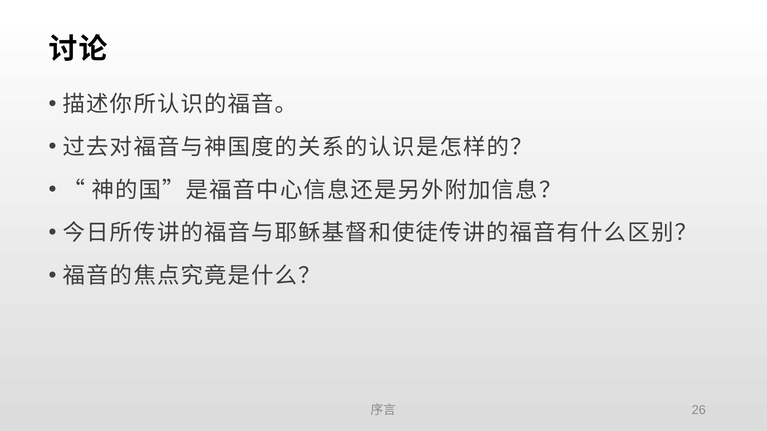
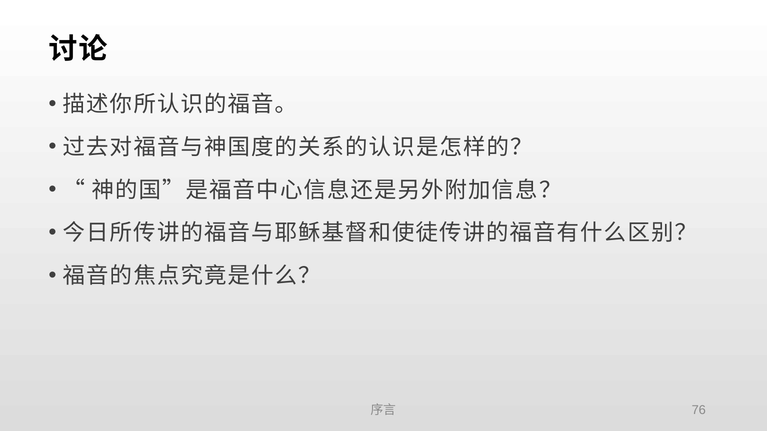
26: 26 -> 76 (699, 410)
